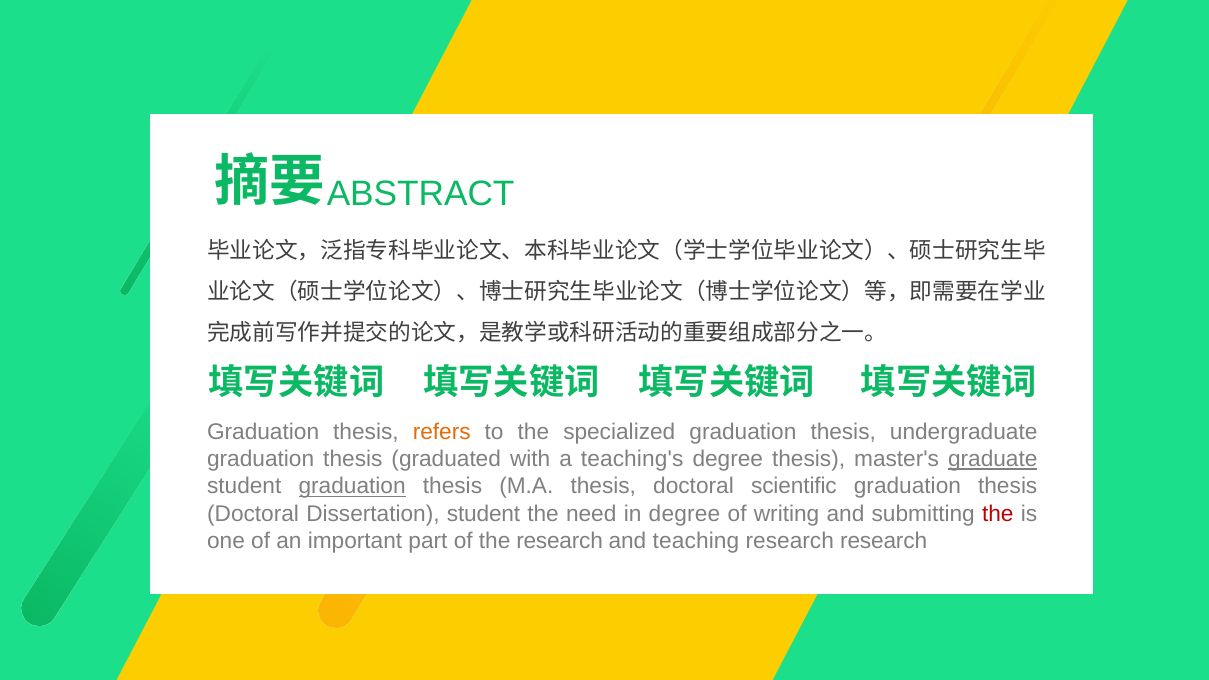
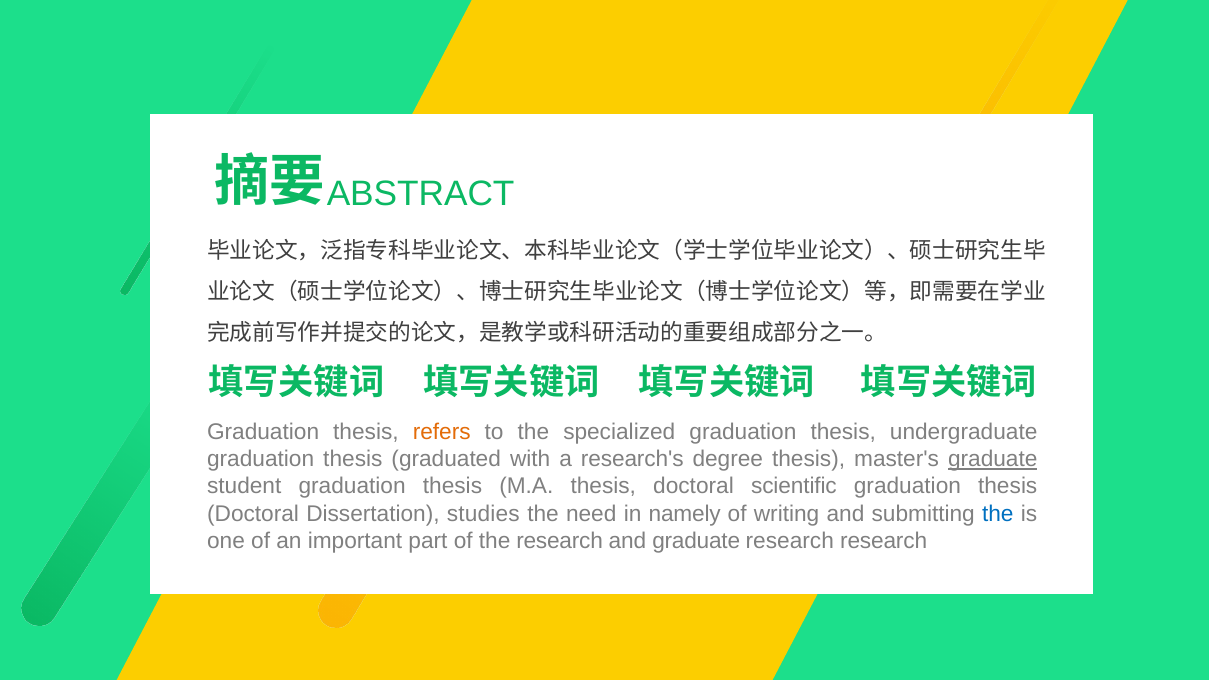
teaching's: teaching's -> research's (632, 459)
graduation underline: present -> none (352, 486)
Dissertation student: student -> studies (483, 514)
in degree: degree -> namely (685, 514)
the colour: red -> blue (998, 514)
and teaching: teaching -> graduate (696, 541)
